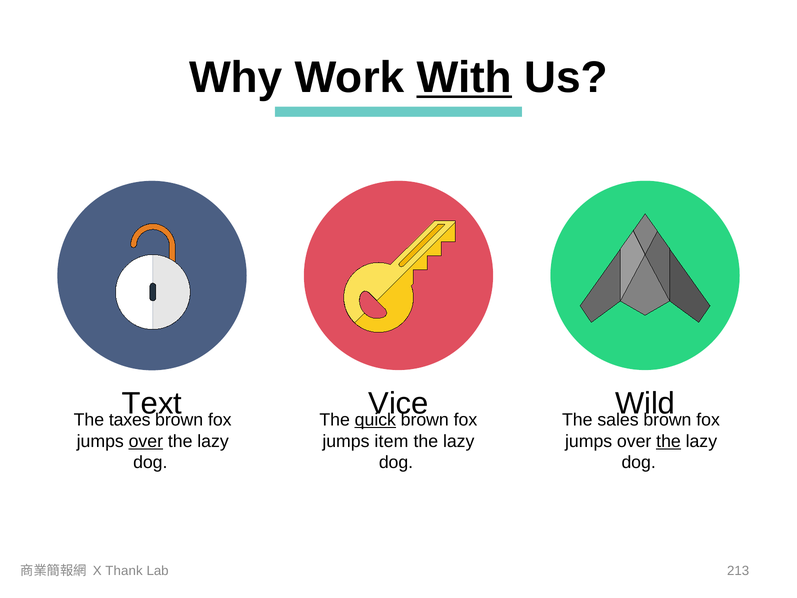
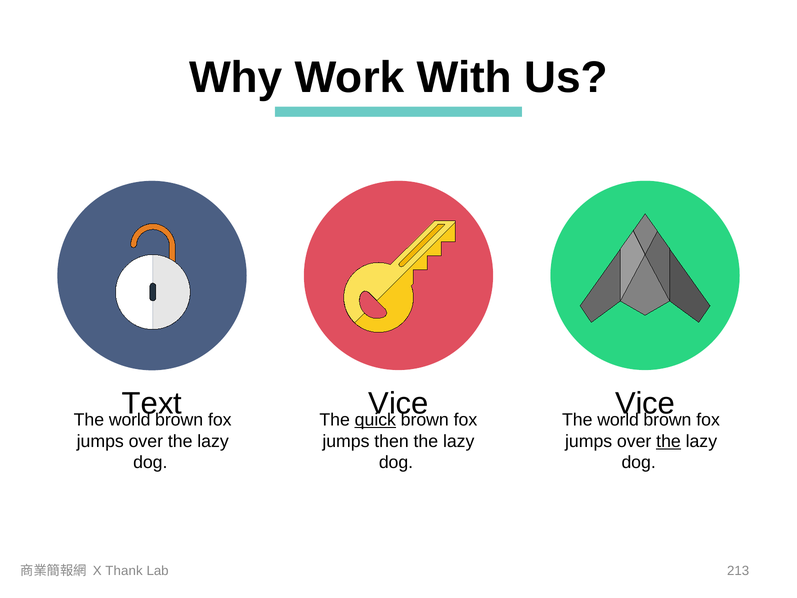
With underline: present -> none (464, 78)
Wild: Wild -> Vice (645, 403)
taxes: taxes -> world (130, 420)
sales: sales -> world (618, 420)
over underline: present -> none (146, 441)
item: item -> then (392, 441)
